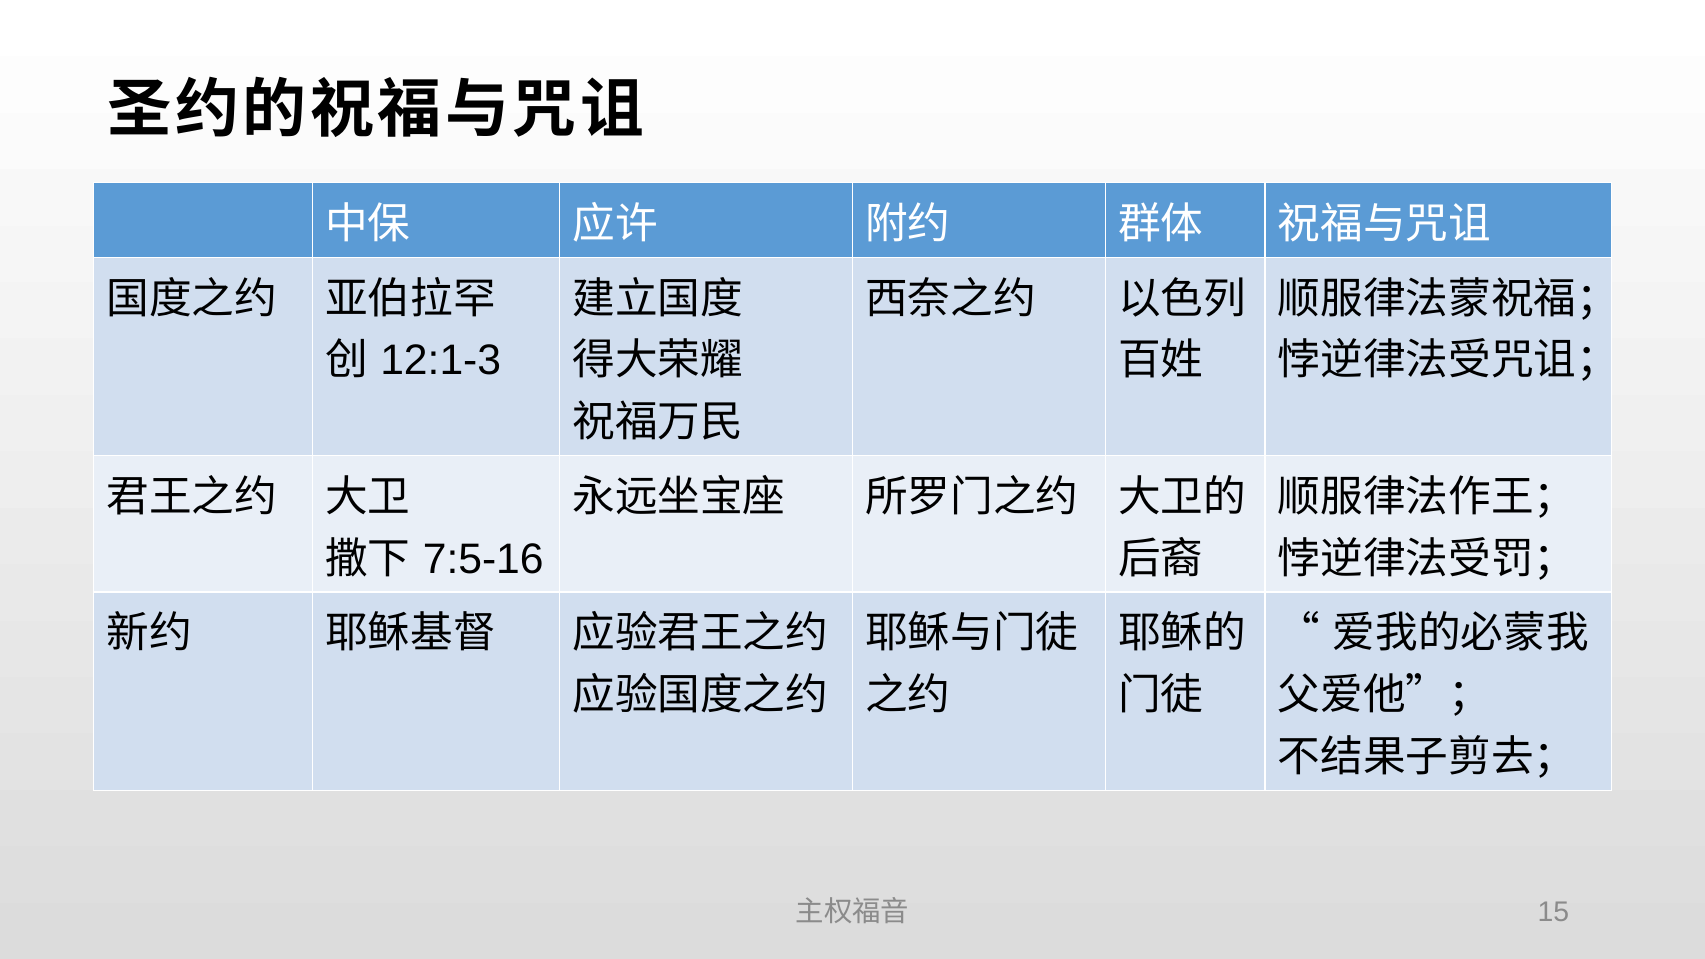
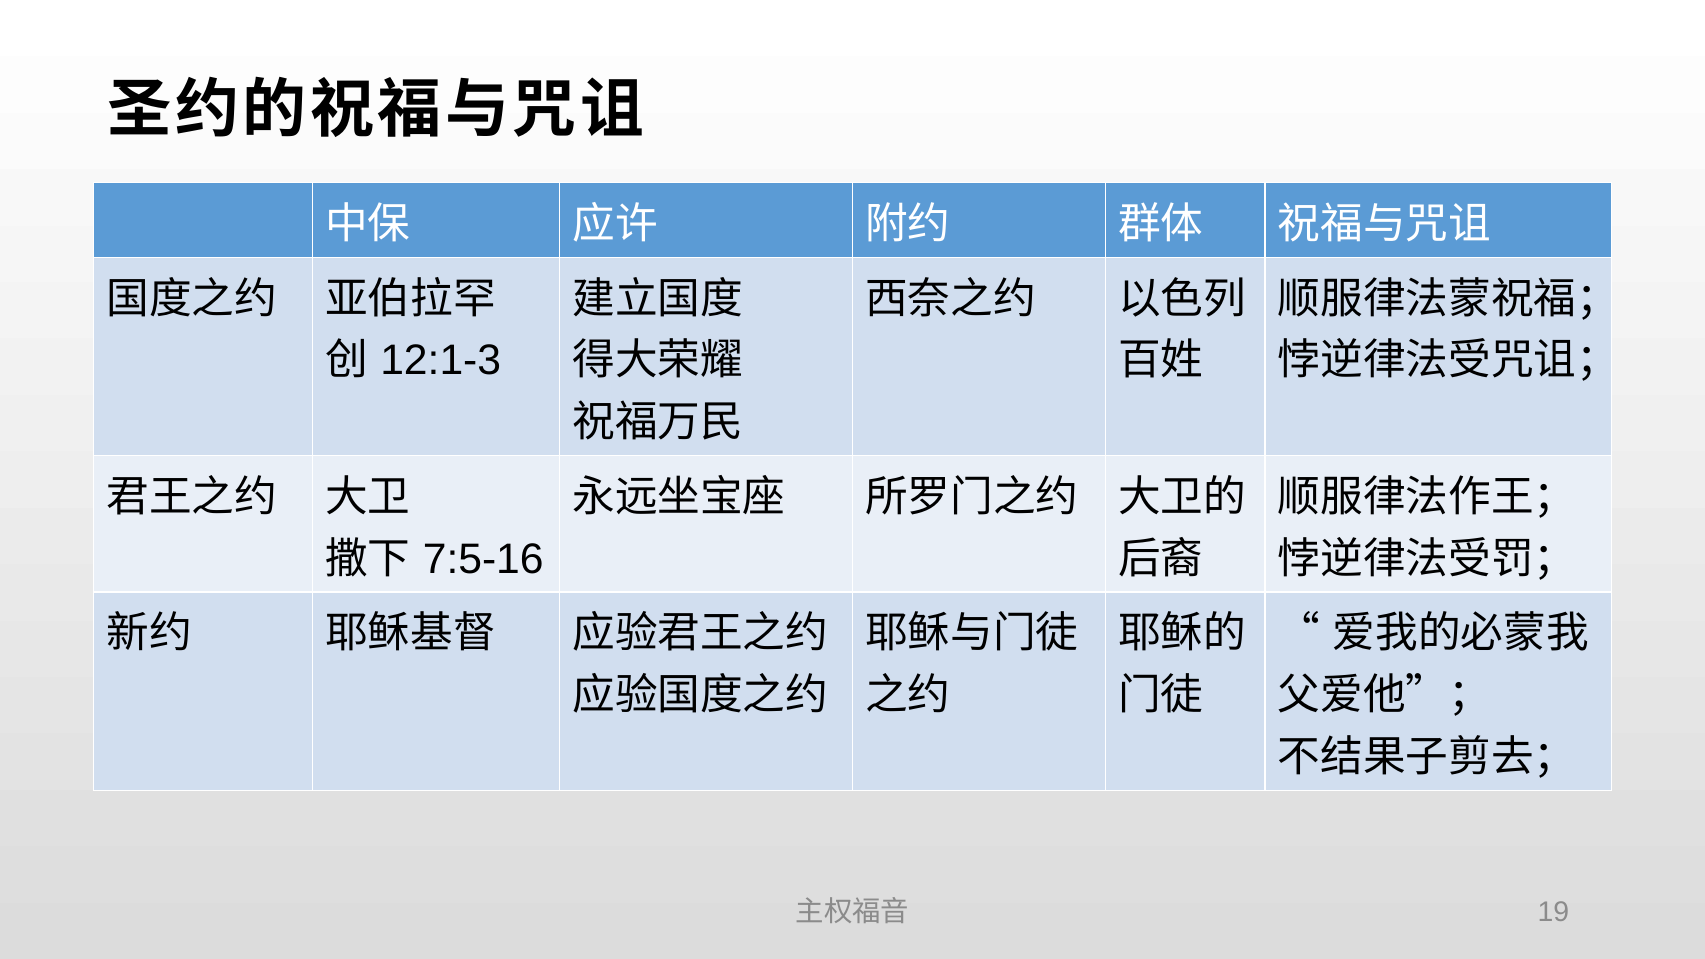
15: 15 -> 19 (1553, 912)
